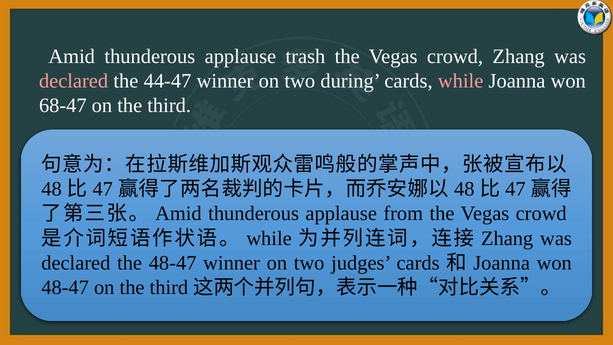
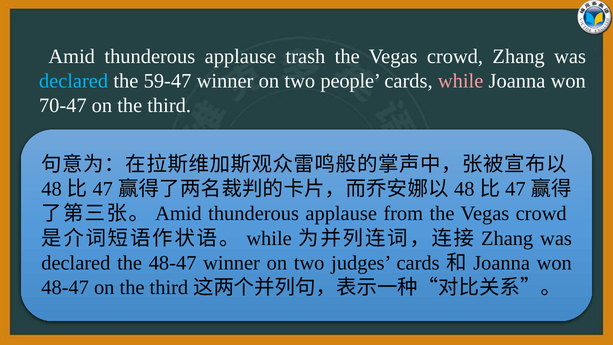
declared colour: pink -> light blue (74, 81)
44-47: 44-47 -> 59-47 (168, 81)
during: during -> people (351, 81)
68-47: 68-47 -> 70-47 (63, 105)
